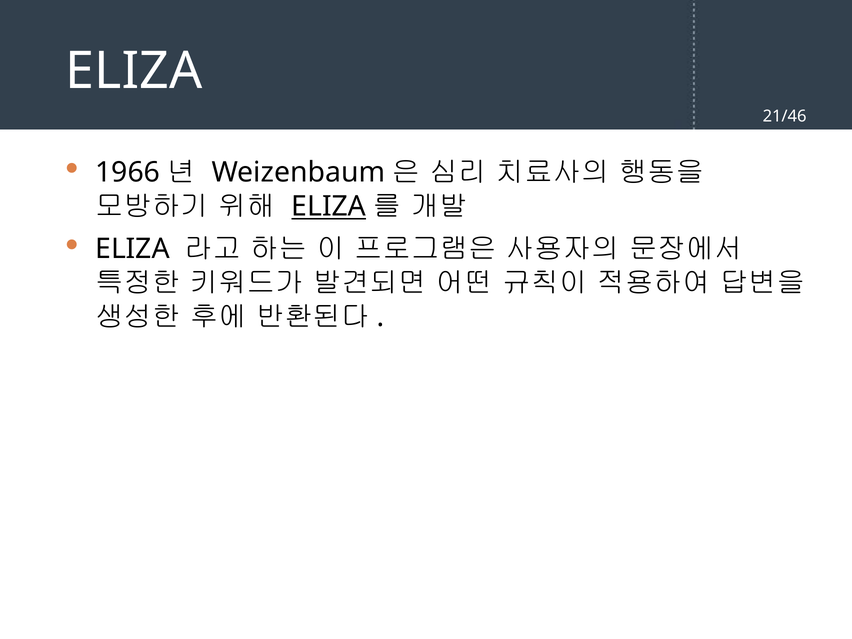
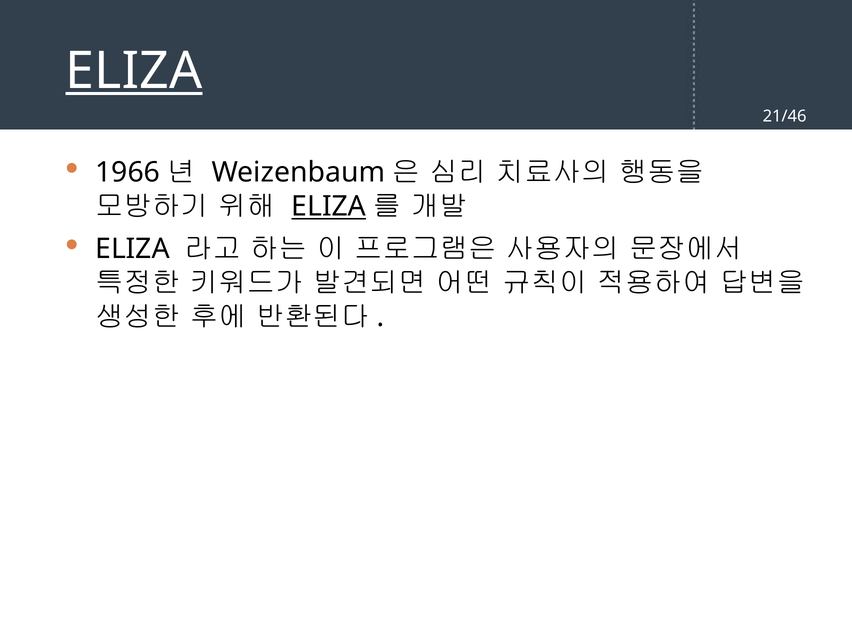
ELIZA underline: none -> present (134, 71)
